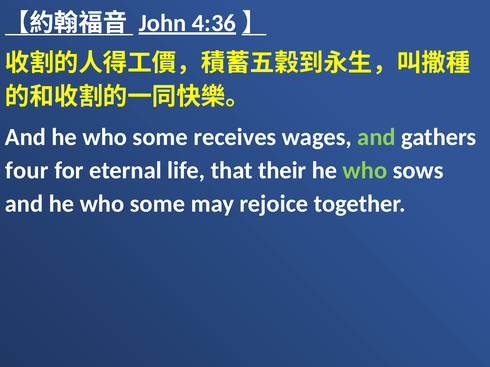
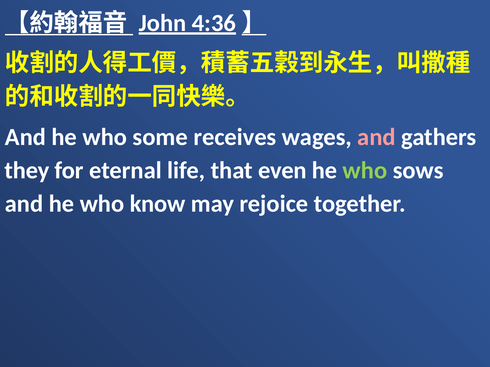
and colour: light green -> pink (376, 137)
four: four -> they (27, 171)
their: their -> even (282, 171)
some: some -> know (158, 204)
